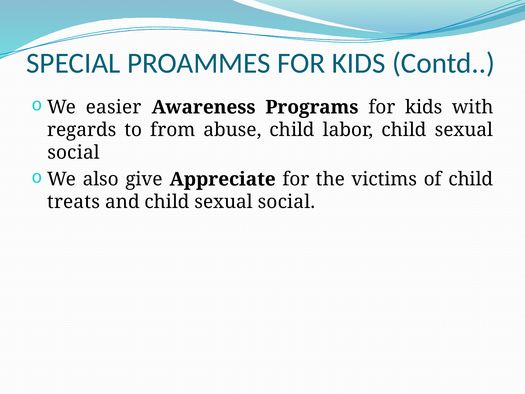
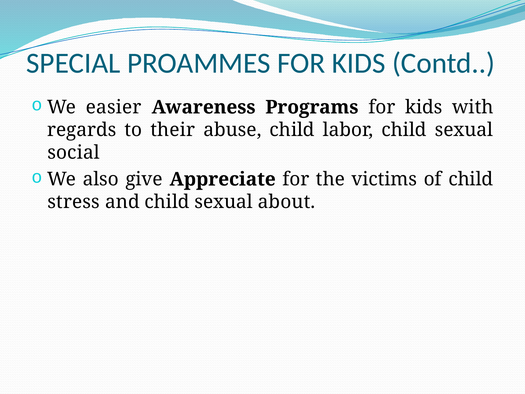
from: from -> their (173, 130)
treats: treats -> stress (74, 202)
and child sexual social: social -> about (287, 202)
